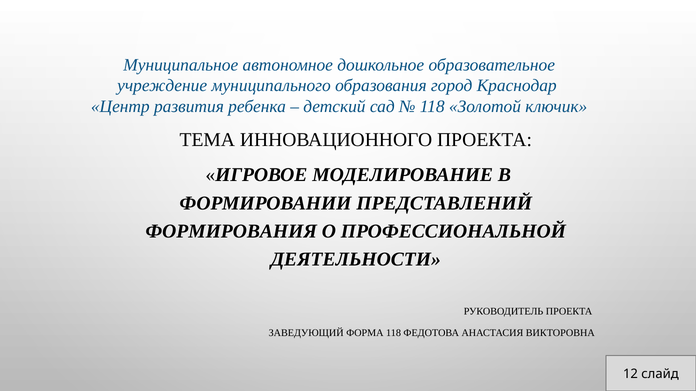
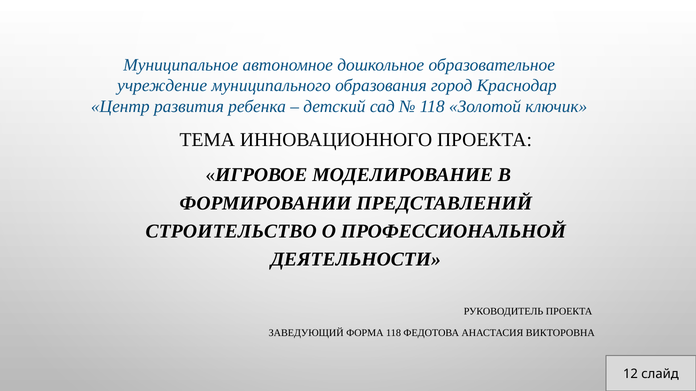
ФОРМИРОВАНИЯ: ФОРМИРОВАНИЯ -> СТРОИТЕЛЬСТВО (231, 232)
